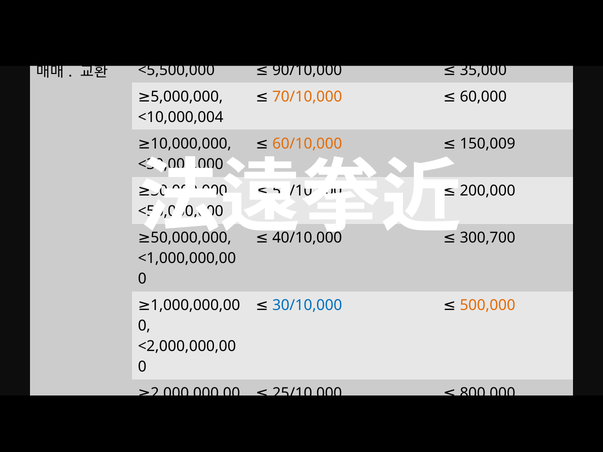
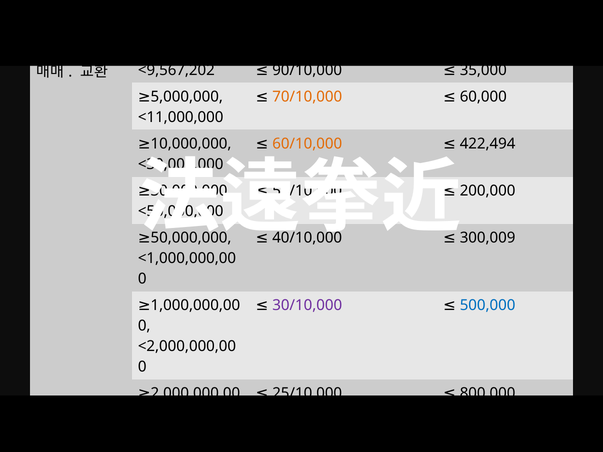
<5,500,000: <5,500,000 -> <9,567,202 (176, 70)
<10,000,004: <10,000,004 -> <11,000,000 (181, 117)
150,009: 150,009 -> 422,494 (488, 144)
300,700: 300,700 -> 300,009 (488, 238)
30/10,000 colour: blue -> purple (307, 306)
500,000 colour: orange -> blue (488, 306)
